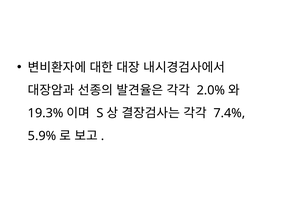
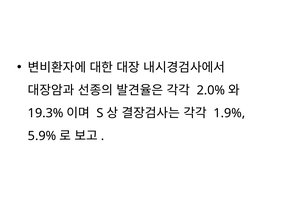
7.4%: 7.4% -> 1.9% (229, 113)
